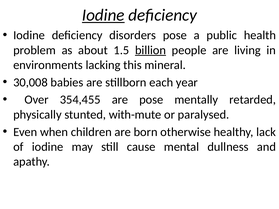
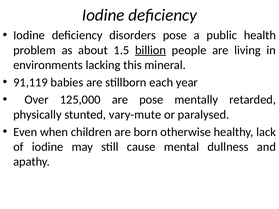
Iodine underline: present -> none (103, 15)
30,008: 30,008 -> 91,119 (30, 82)
354,455: 354,455 -> 125,000 (80, 100)
with-mute: with-mute -> vary-mute (135, 115)
